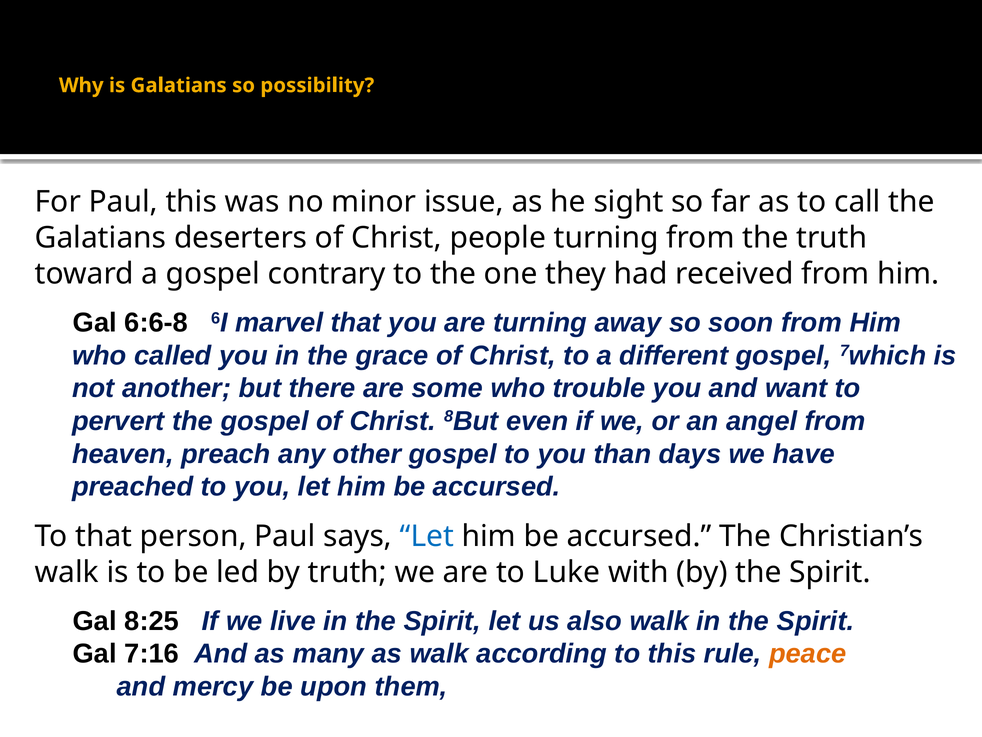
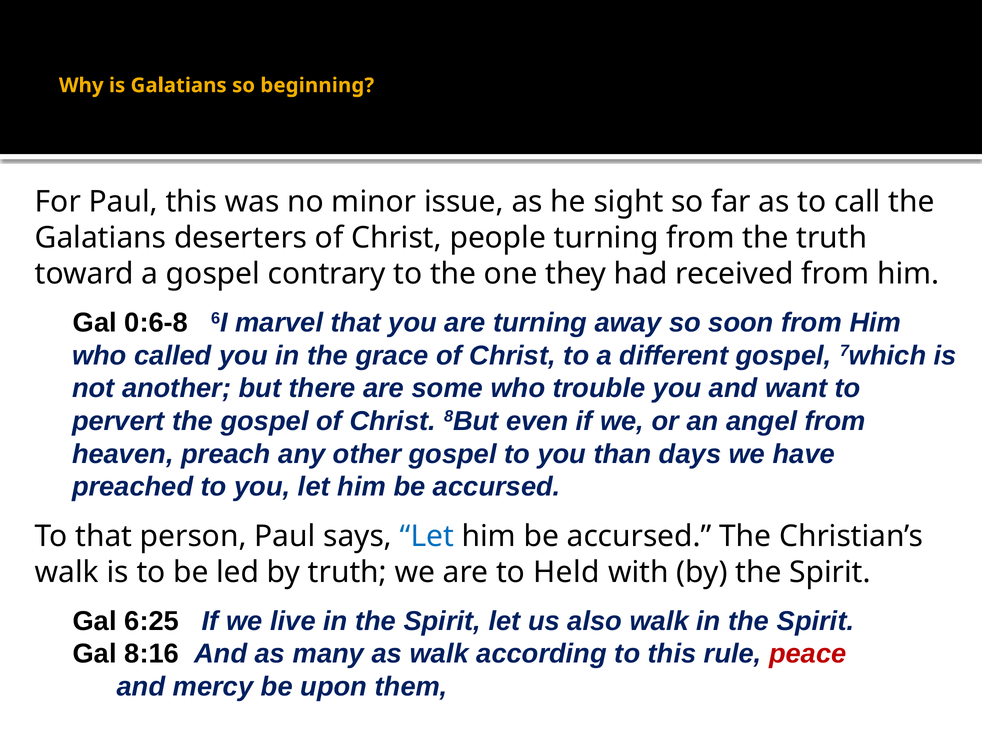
possibility: possibility -> beginning (317, 85)
6:6-8: 6:6-8 -> 0:6-8 (156, 323)
Luke: Luke -> Held (566, 572)
8:25: 8:25 -> 6:25 (152, 621)
7:16: 7:16 -> 8:16 (152, 653)
peace colour: orange -> red (808, 653)
